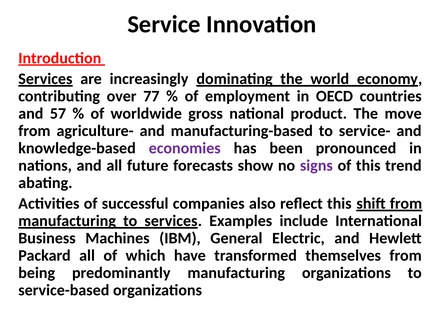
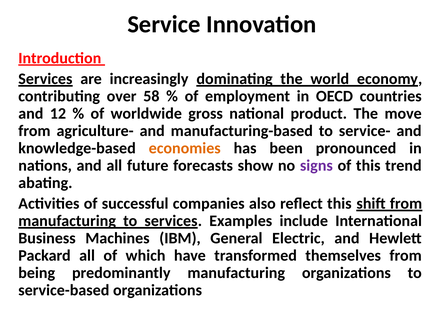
77: 77 -> 58 (151, 96)
57: 57 -> 12 (58, 114)
economies colour: purple -> orange (185, 148)
